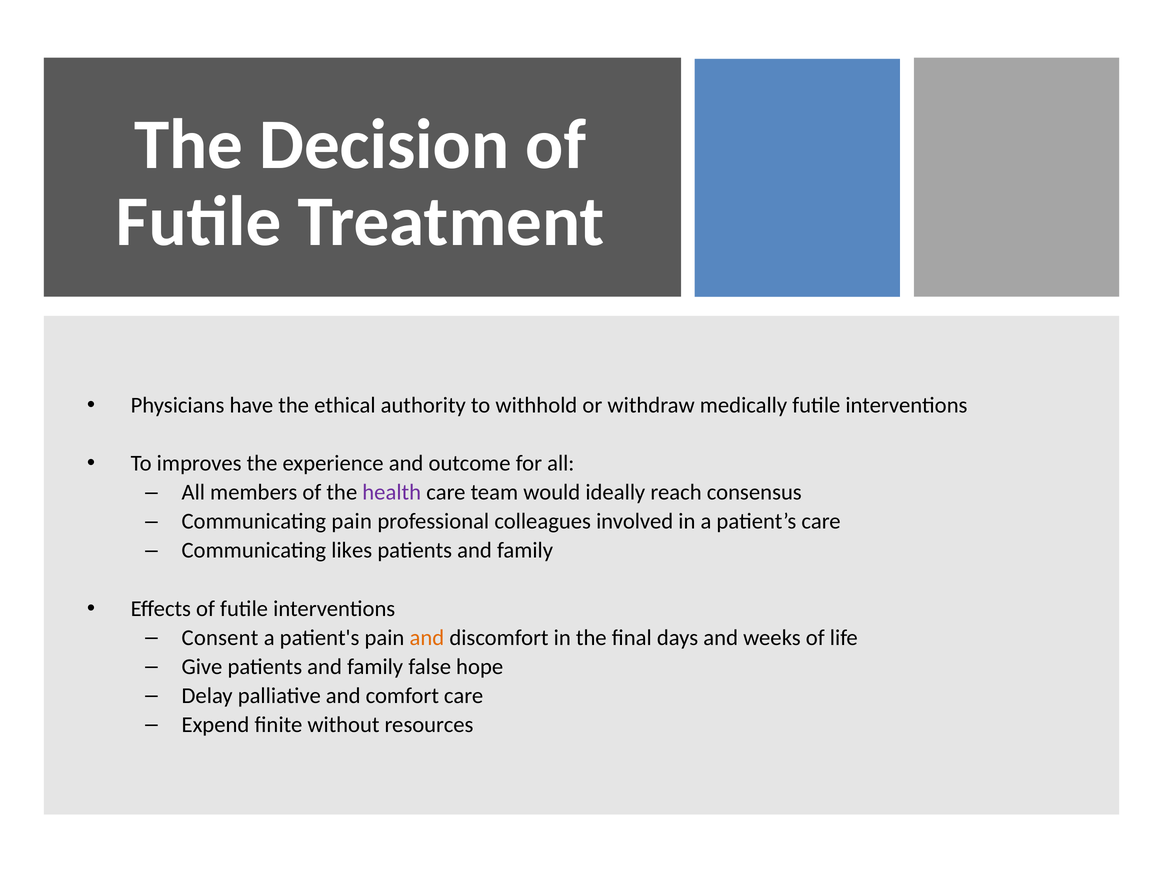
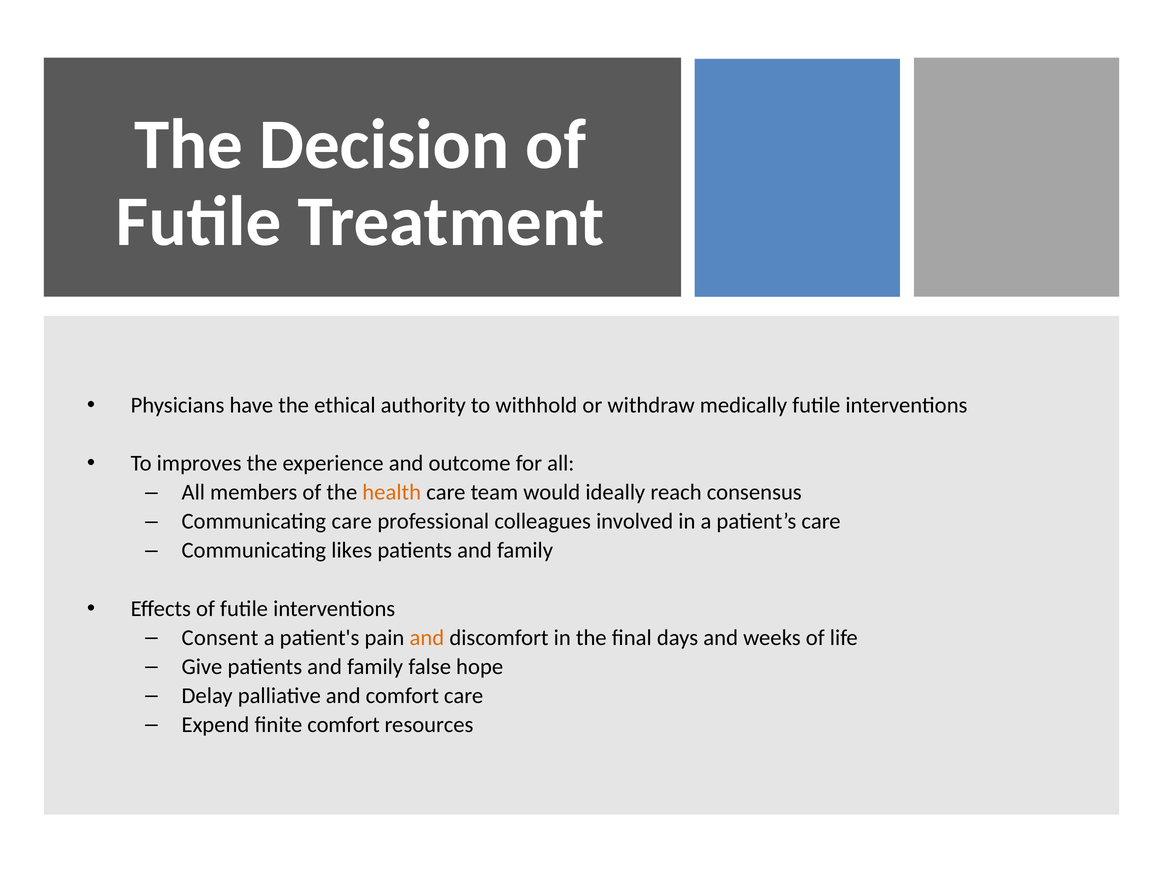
health colour: purple -> orange (392, 492)
Communicating pain: pain -> care (352, 521)
finite without: without -> comfort (344, 725)
